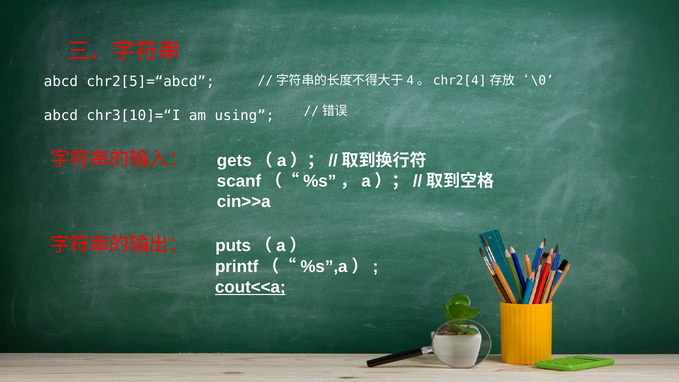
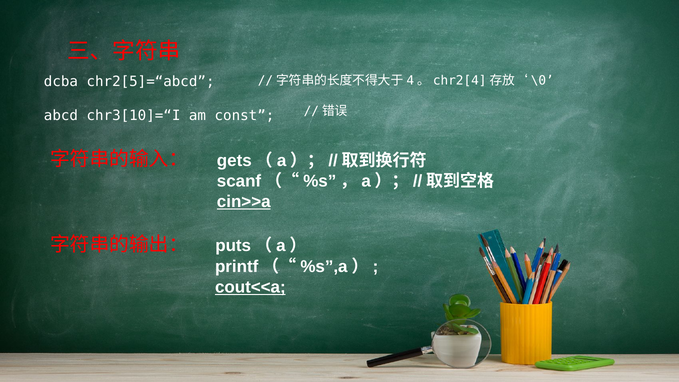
abcd: abcd -> dcba (61, 81)
using: using -> const (244, 115)
cin>>a underline: none -> present (244, 201)
